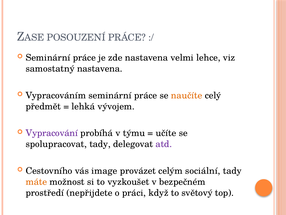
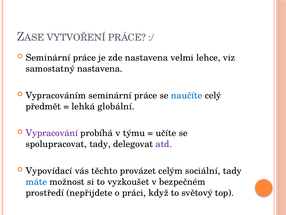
POSOUZENÍ: POSOUZENÍ -> VYTVOŘENÍ (76, 37)
naučíte colour: orange -> blue (187, 95)
vývojem: vývojem -> globální (116, 106)
Cestovního: Cestovního -> Vypovídací (49, 171)
image: image -> těchto (104, 171)
máte colour: orange -> blue (36, 181)
